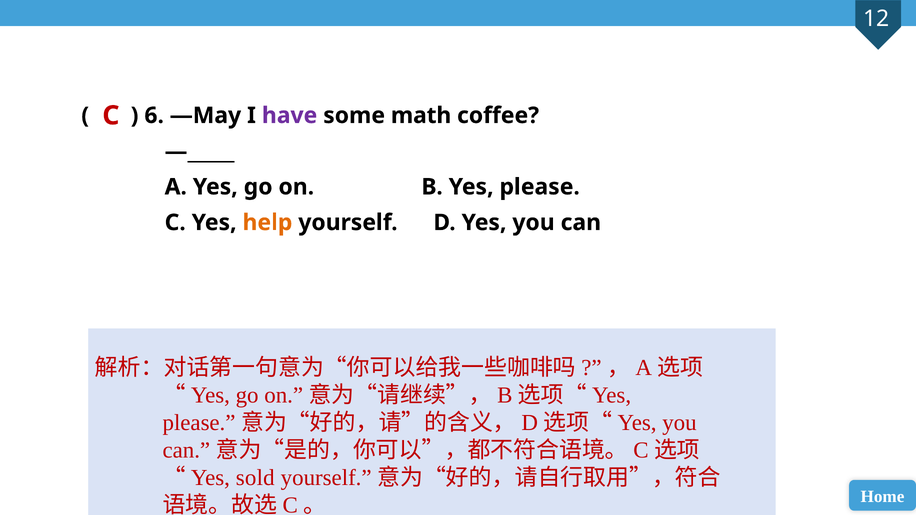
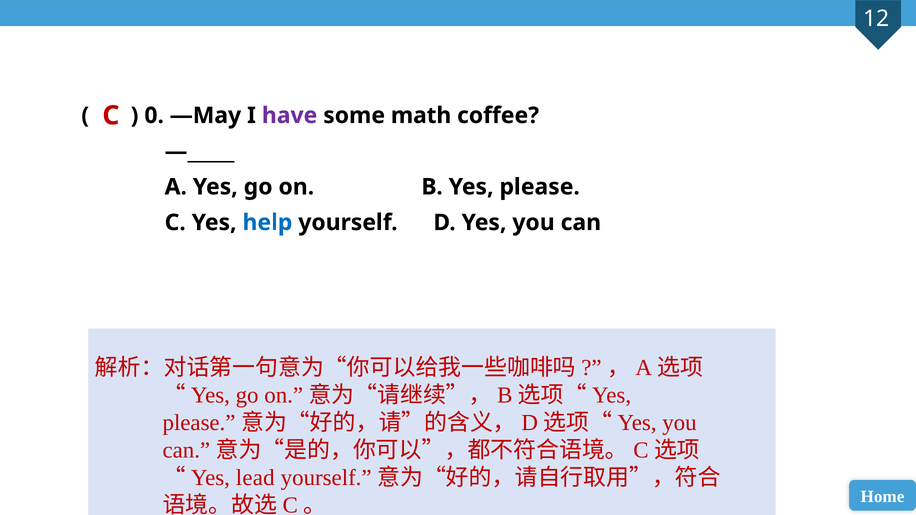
6: 6 -> 0 (154, 116)
help colour: orange -> blue (267, 223)
sold: sold -> lead (255, 478)
